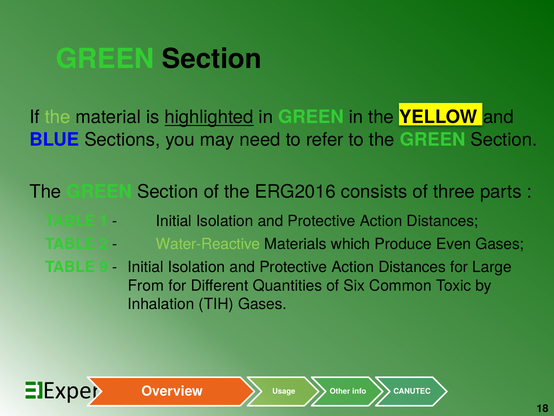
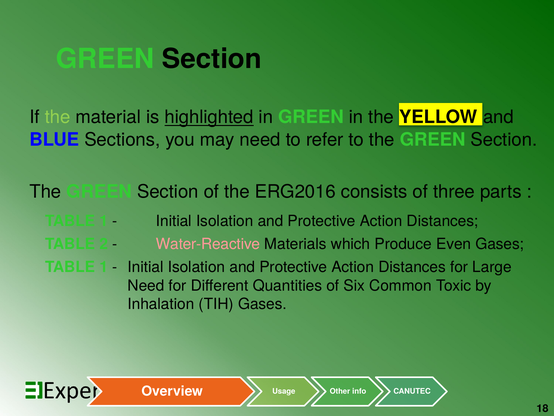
Water-Reactive colour: light green -> pink (208, 244)
9: 9 -> 1 (104, 267)
From: From -> Need (146, 285)
